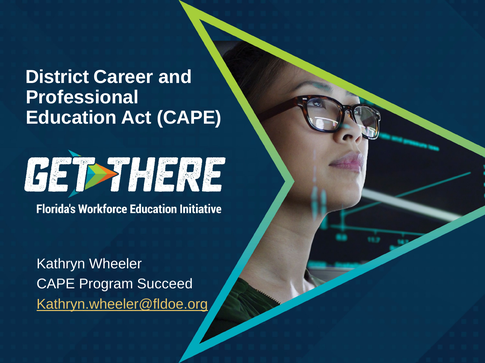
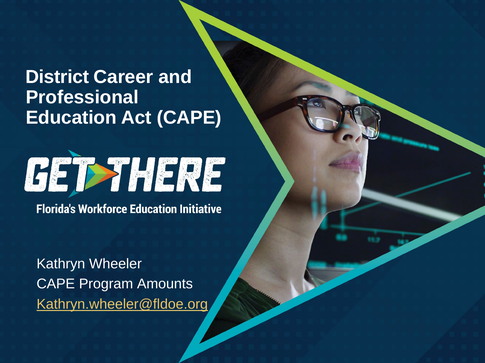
Succeed: Succeed -> Amounts (165, 285)
